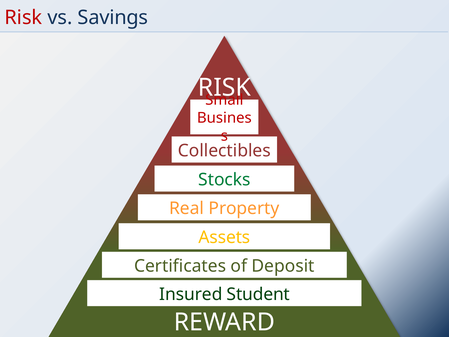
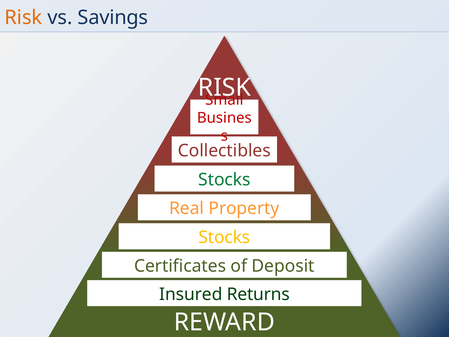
Risk colour: red -> orange (23, 18)
Assets: Assets -> Stocks (224, 237)
Student: Student -> Returns (258, 294)
